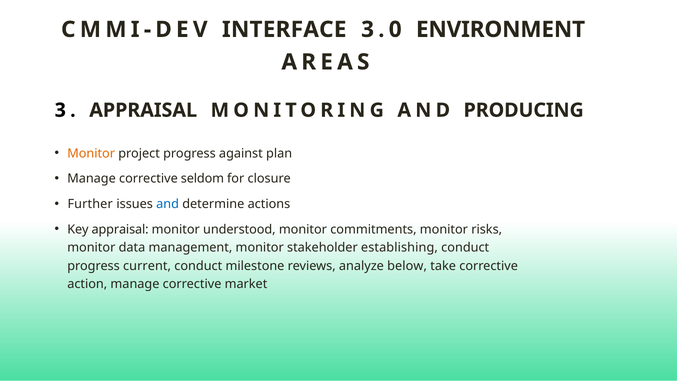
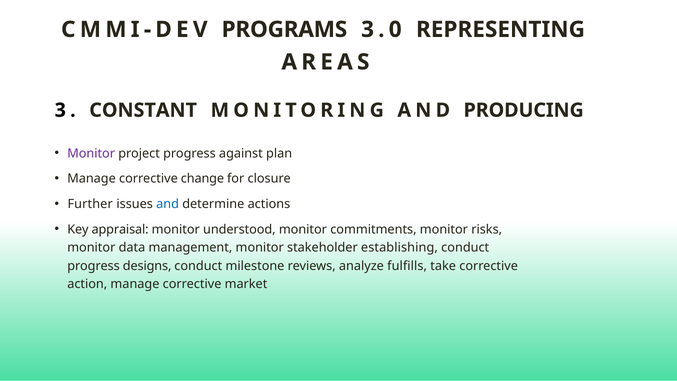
INTERFACE: INTERFACE -> PROGRAMS (284, 29)
ENVIRONMENT: ENVIRONMENT -> REPRESENTING (500, 29)
3 APPRAISAL: APPRAISAL -> CONSTANT (143, 110)
Monitor colour: orange -> purple (91, 153)
seldom: seldom -> change (202, 179)
current: current -> designs (147, 266)
below: below -> fulfills (407, 266)
